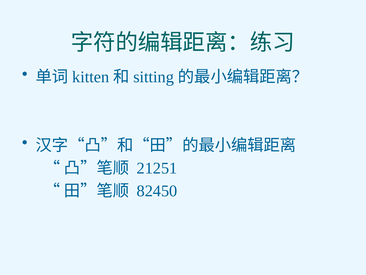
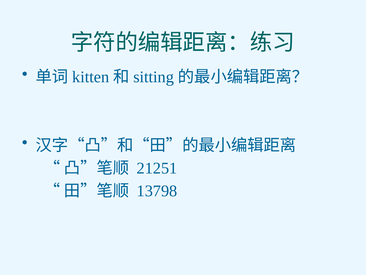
82450: 82450 -> 13798 (157, 191)
